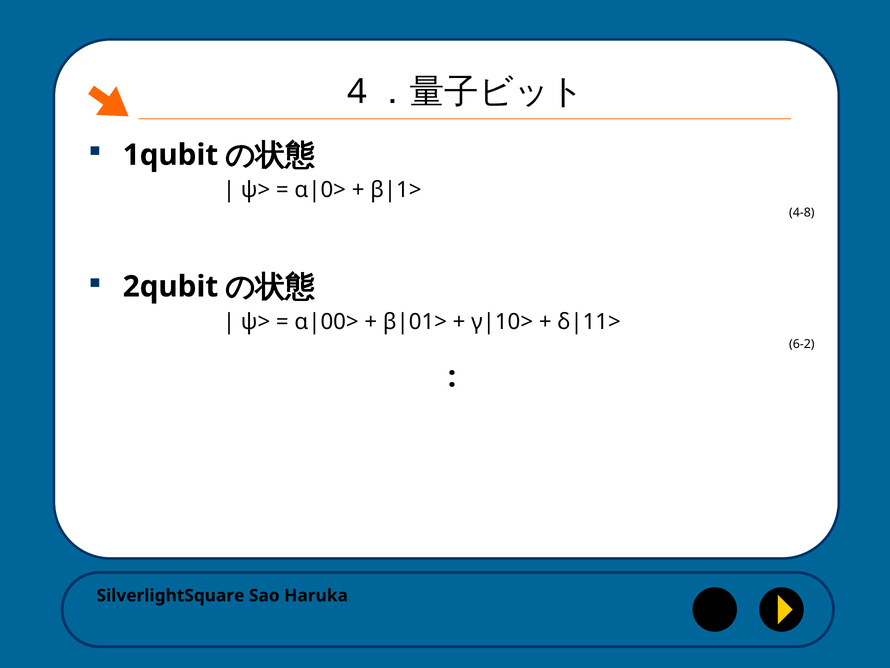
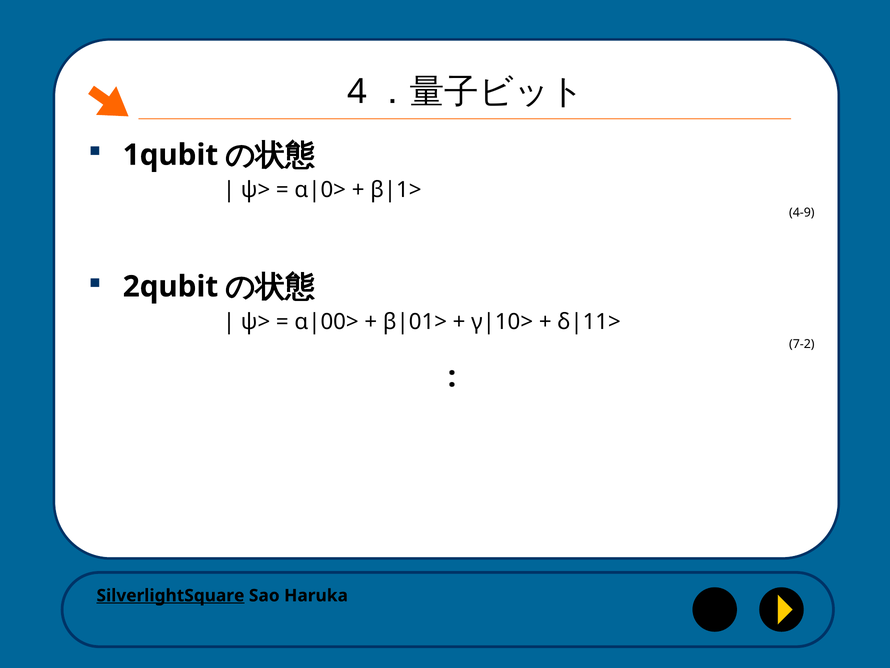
4-8: 4-8 -> 4-9 (802, 213)
6-2: 6-2 -> 7-2 (802, 344)
SilverlightSquare underline: none -> present (170, 595)
